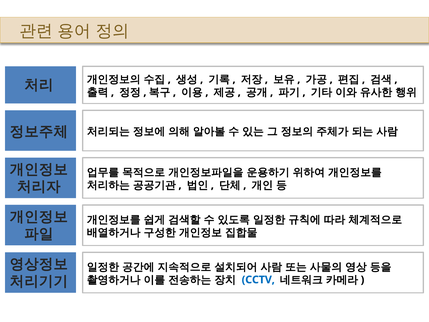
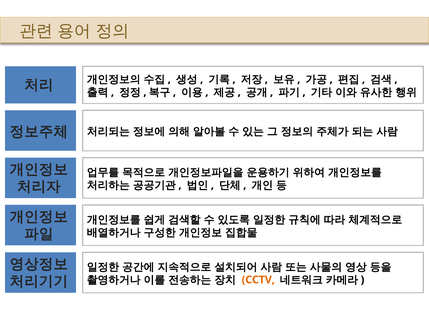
CCTV colour: blue -> orange (258, 280)
